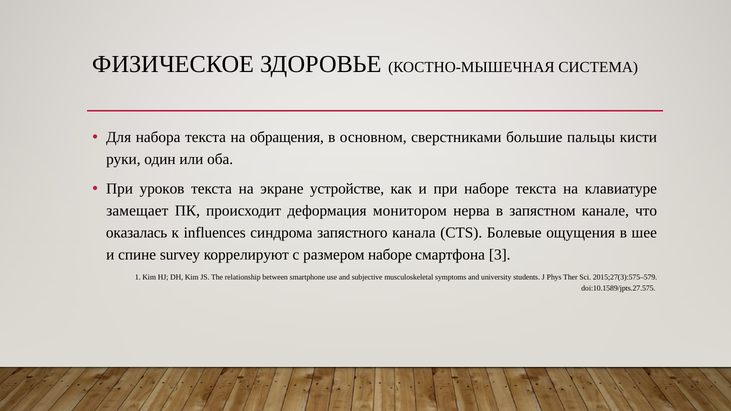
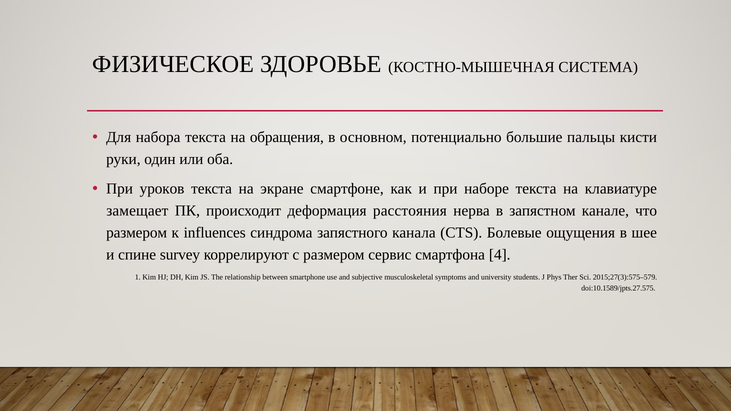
сверстниками: сверстниками -> потенциально (456, 137)
устройстве: устройстве -> смартфоне (347, 189)
монитором: монитором -> расстояния (410, 211)
оказалась: оказалась -> размером (137, 233)
размером наборе: наборе -> сервис (390, 255)
3: 3 -> 4 (500, 255)
